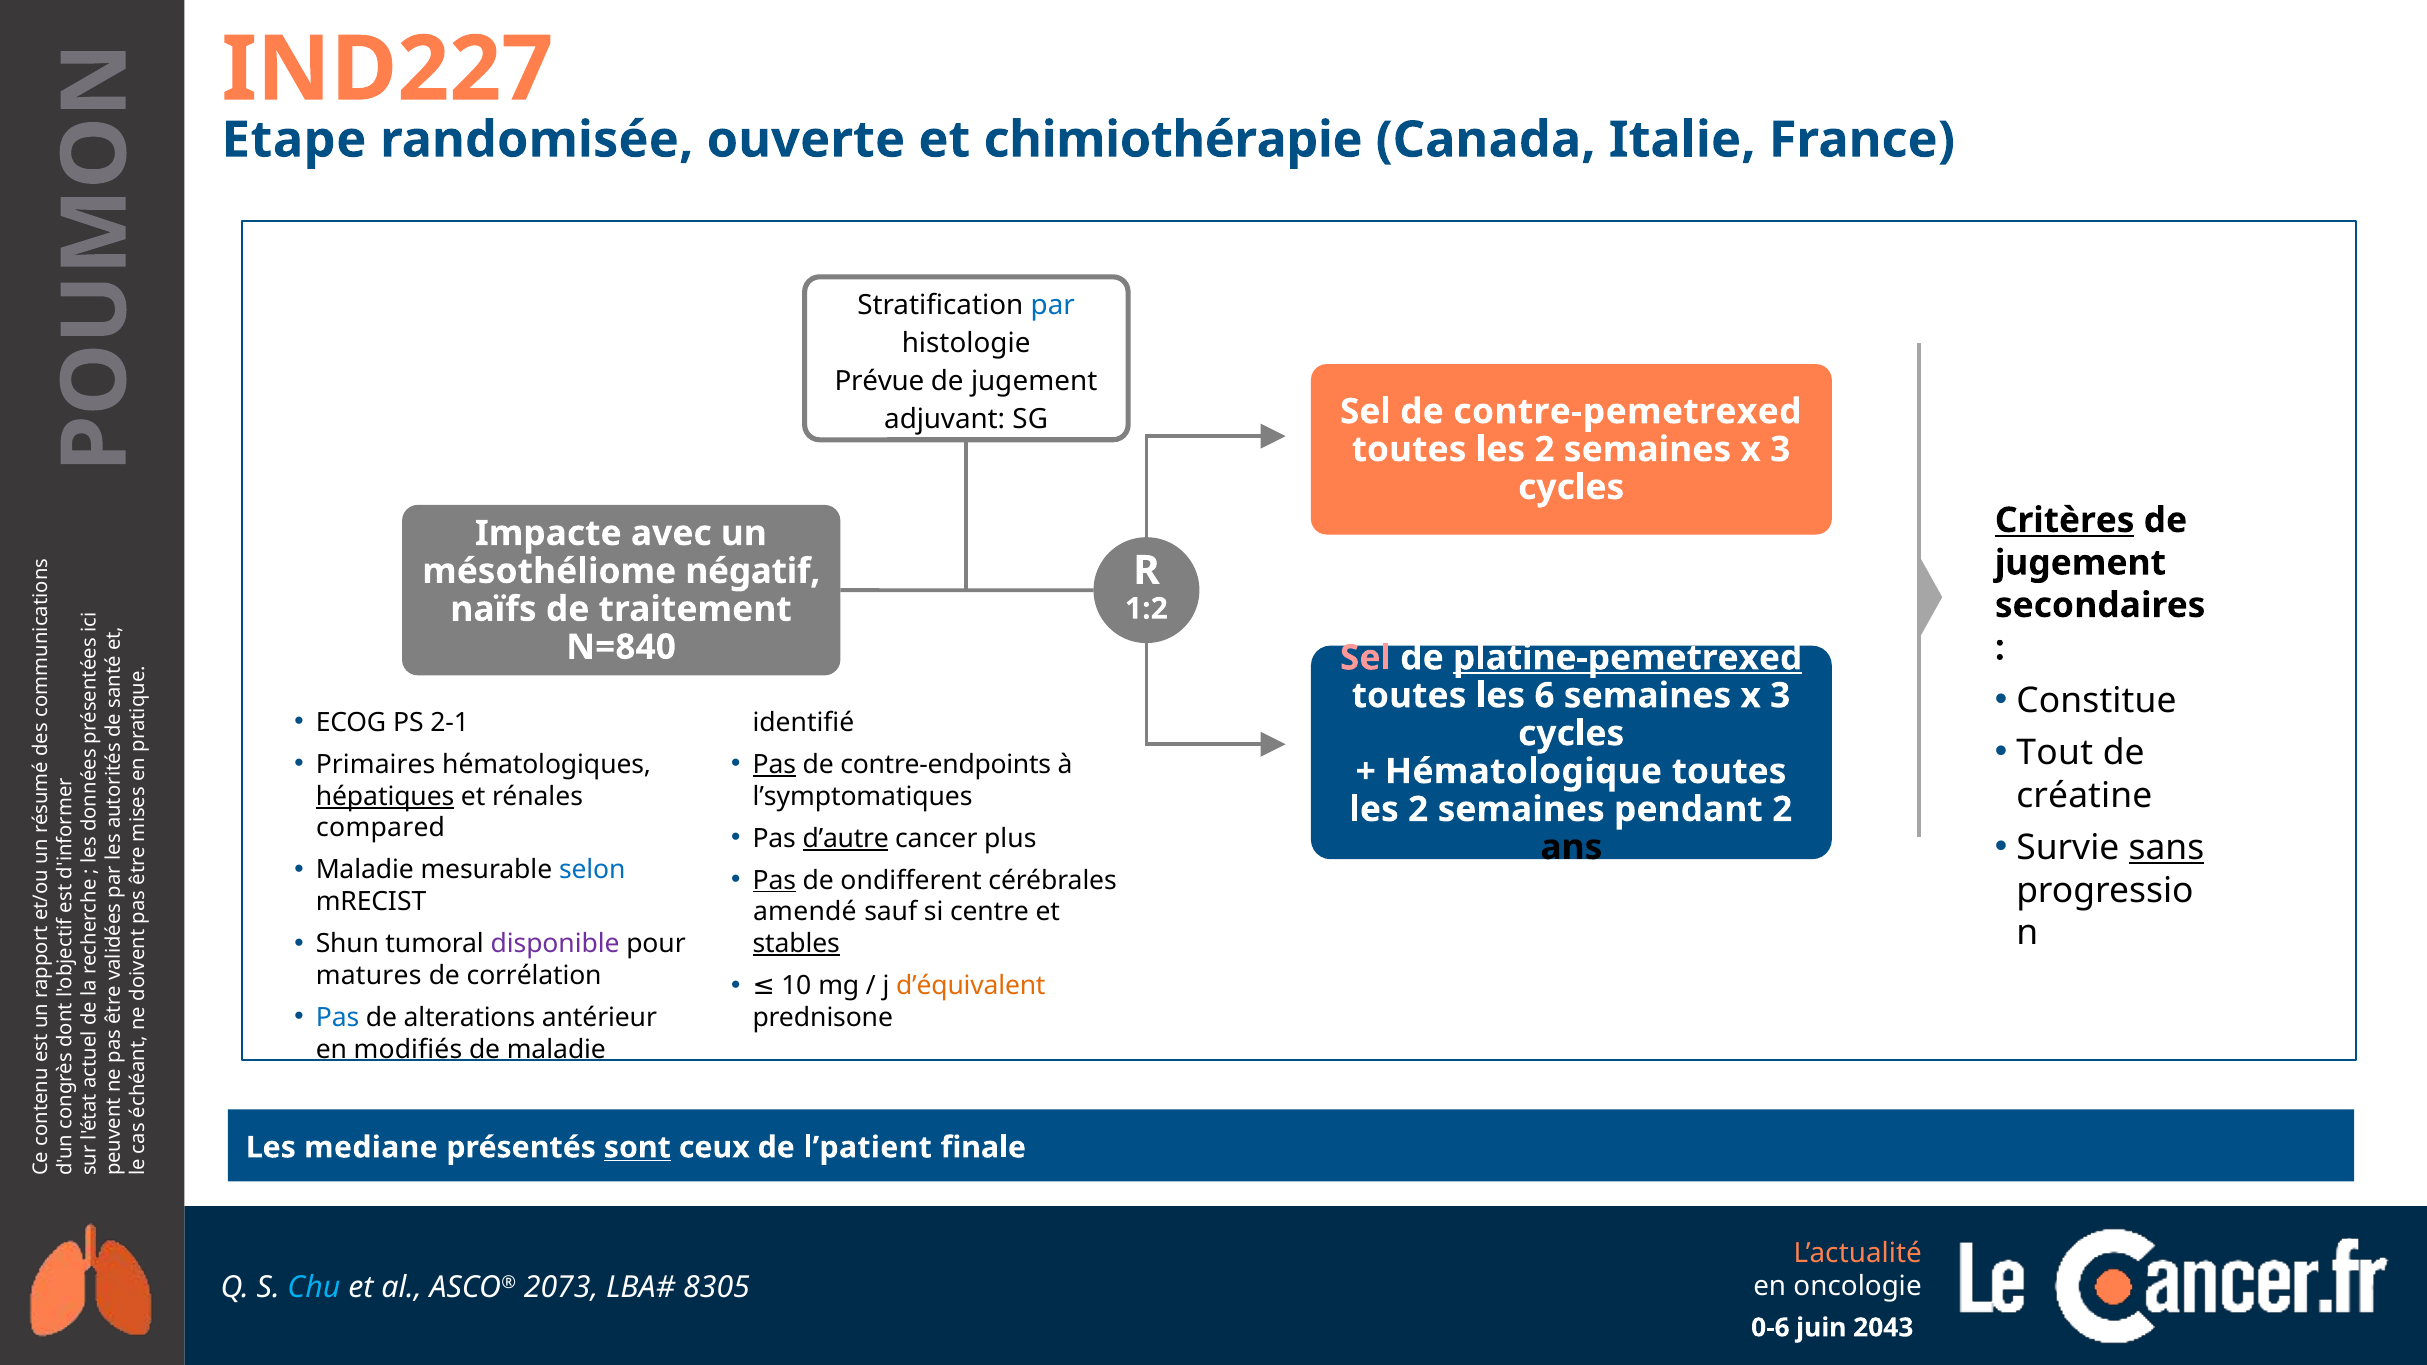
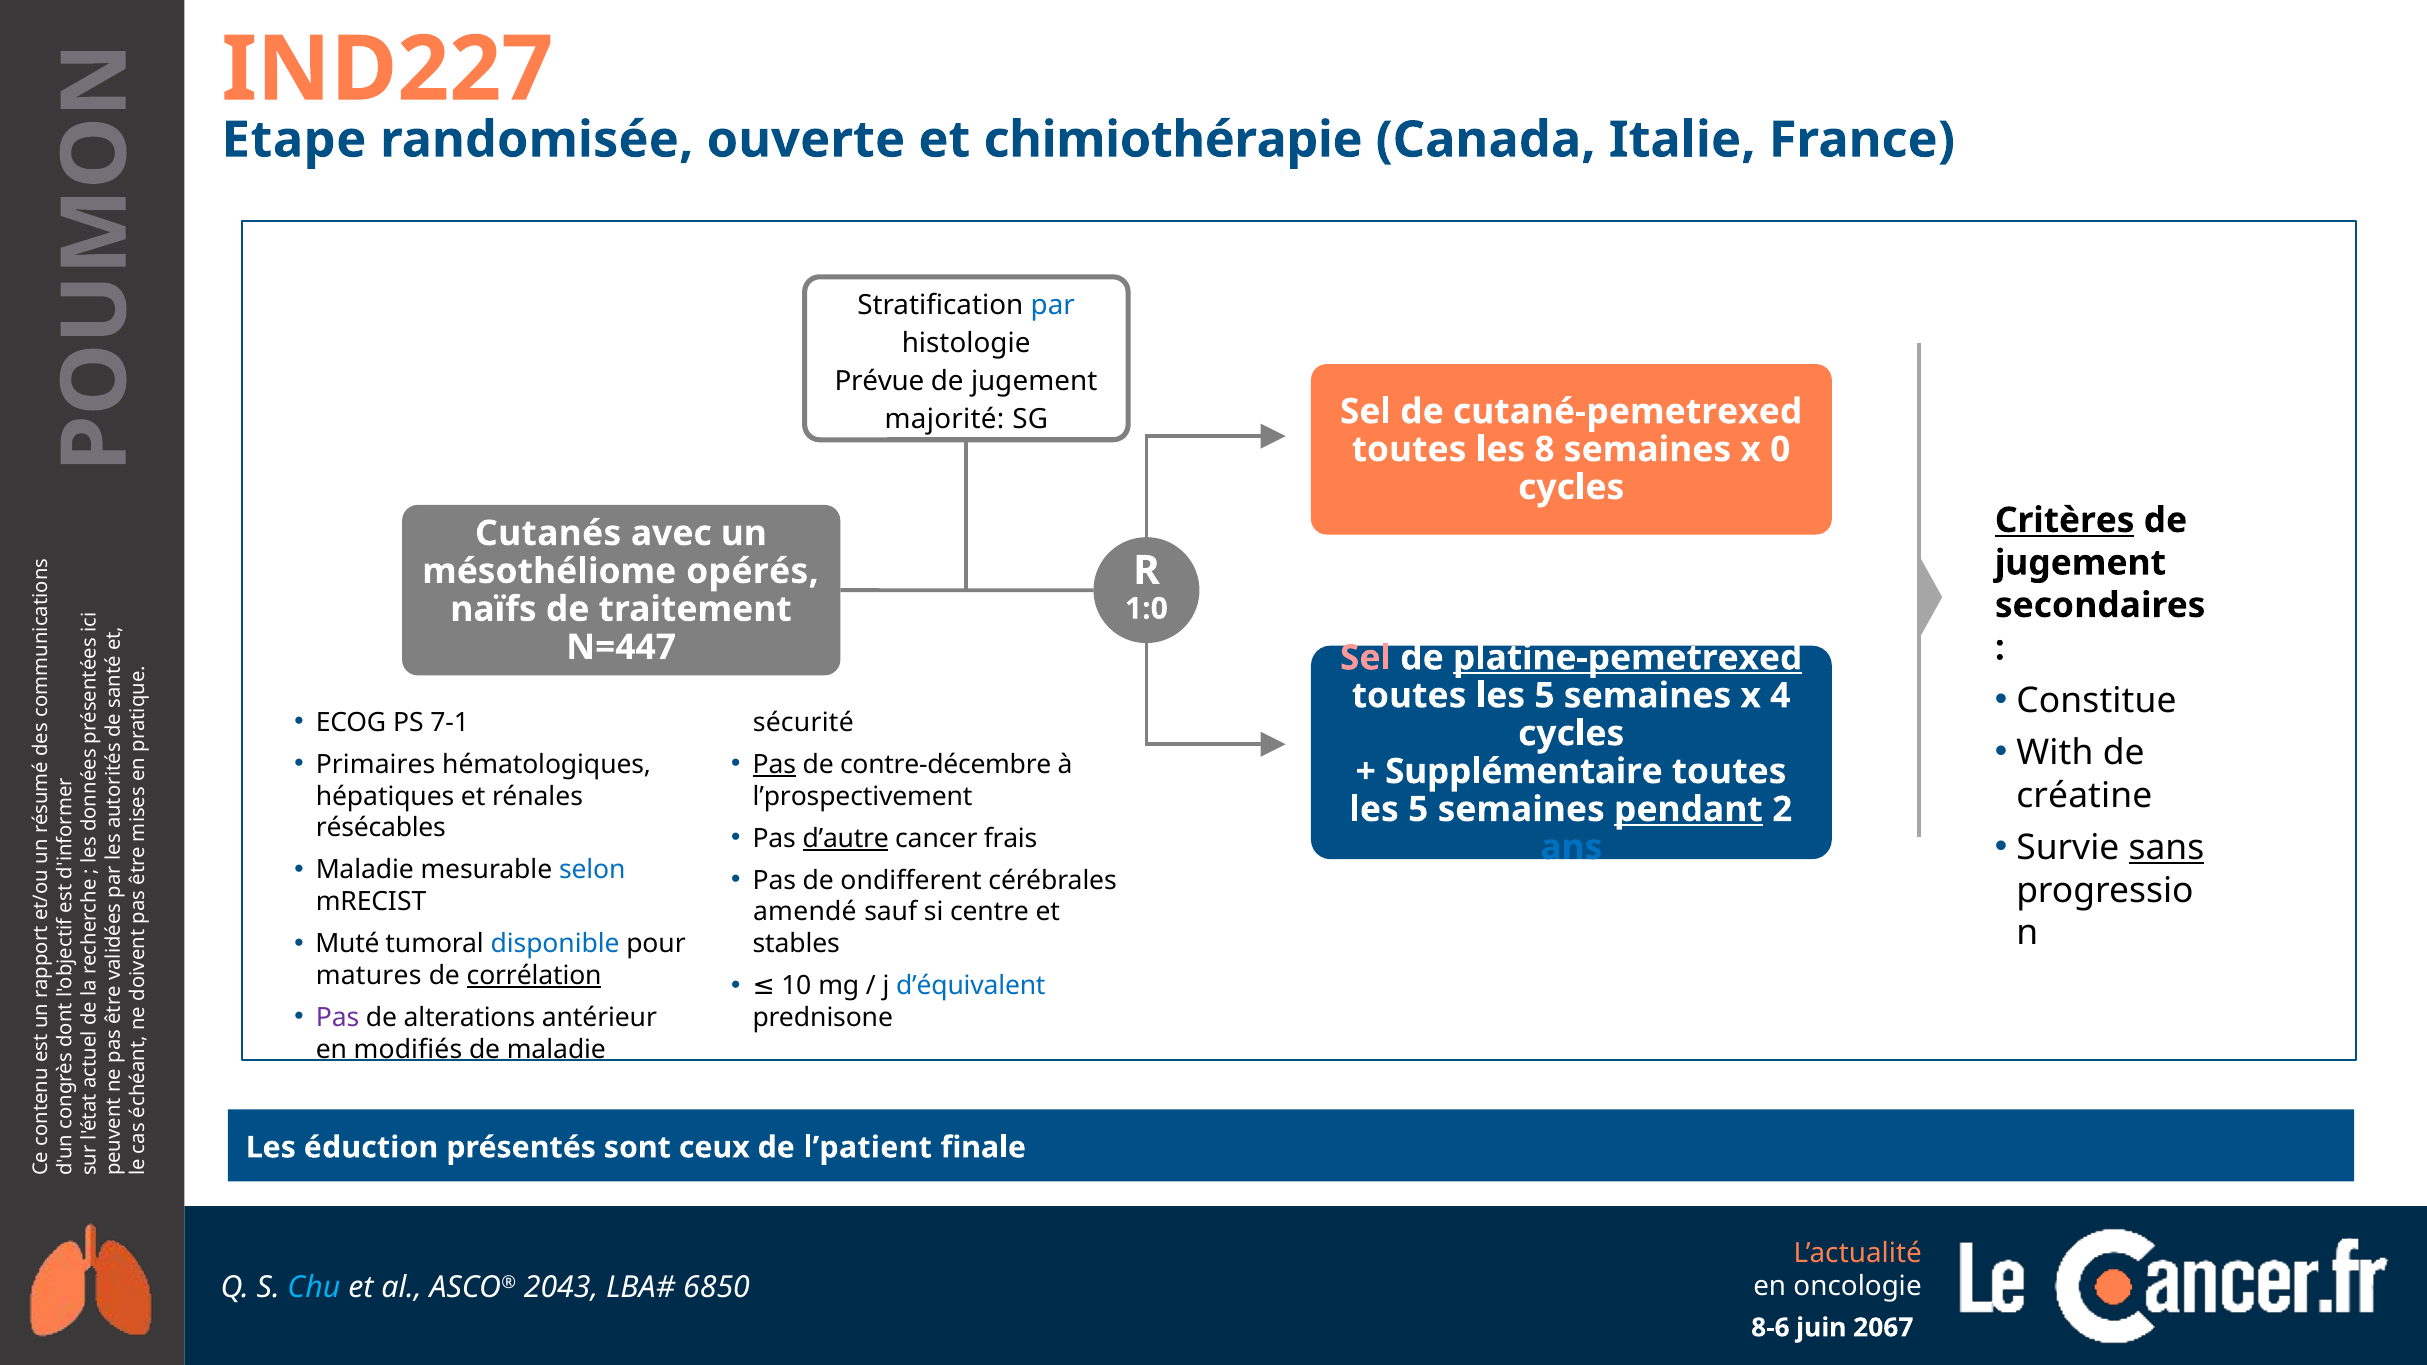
contre-pemetrexed: contre-pemetrexed -> cutané-pemetrexed (1628, 412)
adjuvant: adjuvant -> majorité (944, 419)
2: 2 -> 8 (1545, 450)
3: 3 -> 0 (1780, 450)
Impacte: Impacte -> Cutanés (548, 533)
négatif: négatif -> opérés (752, 571)
1:2: 1:2 -> 1:0 (1146, 609)
N=840: N=840 -> N=447 (621, 647)
6: 6 -> 5 (1545, 696)
3: 3 -> 4 (1780, 696)
2-1: 2-1 -> 7-1 (450, 723)
identifié: identifié -> sécurité (803, 723)
Tout: Tout -> With (2055, 753)
contre-endpoints: contre-endpoints -> contre-décembre (946, 765)
Hématologique: Hématologique -> Supplémentaire (1524, 772)
hépatiques underline: present -> none (385, 797)
l’symptomatiques: l’symptomatiques -> l’prospectivement (863, 797)
2: 2 -> 5 (1418, 810)
pendant underline: none -> present (1688, 810)
compared: compared -> résécables (381, 828)
plus: plus -> frais (1011, 838)
ans colour: black -> blue (1571, 847)
Pas underline: present -> none (774, 880)
Shun: Shun -> Muté (347, 944)
disponible colour: purple -> blue (555, 944)
stables underline: present -> none (796, 944)
corrélation underline: none -> present (534, 976)
d’équivalent colour: orange -> blue (971, 986)
Pas colour: blue -> purple (338, 1018)
mediane: mediane -> éduction (371, 1148)
sont underline: present -> none (637, 1148)
2073: 2073 -> 2043 (561, 1288)
8305: 8305 -> 6850 (717, 1288)
0-6: 0-6 -> 8-6 (1770, 1328)
2043: 2043 -> 2067 (1883, 1328)
